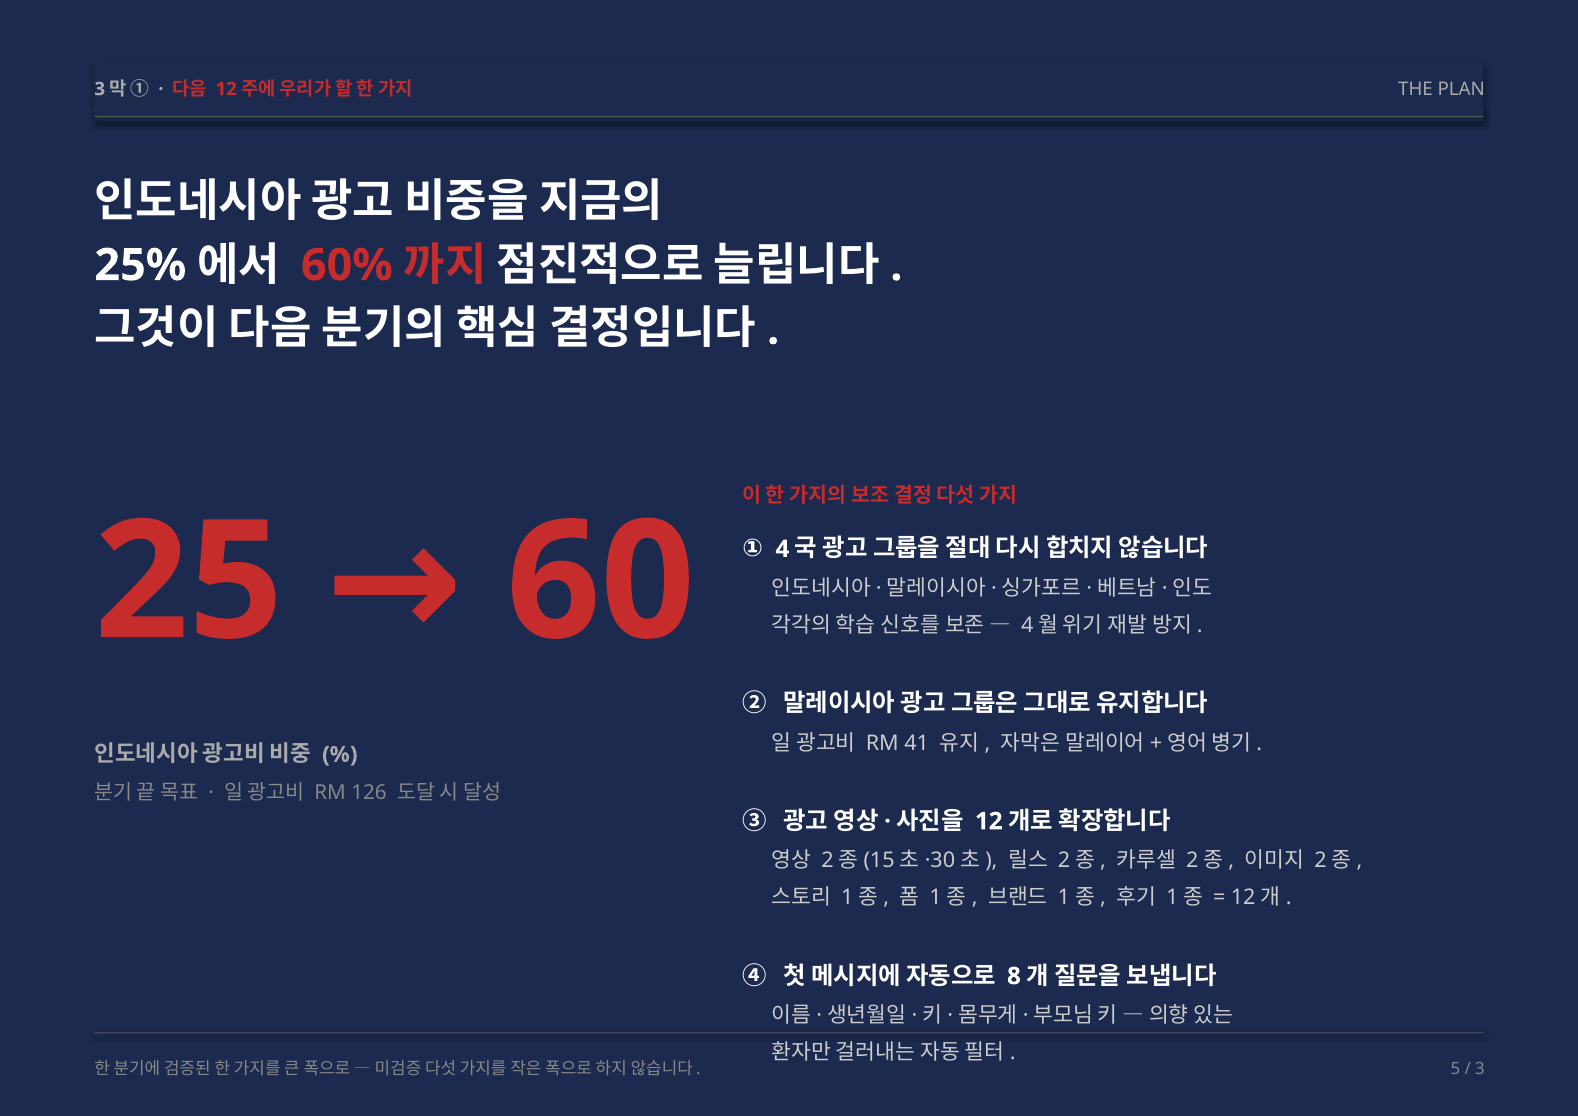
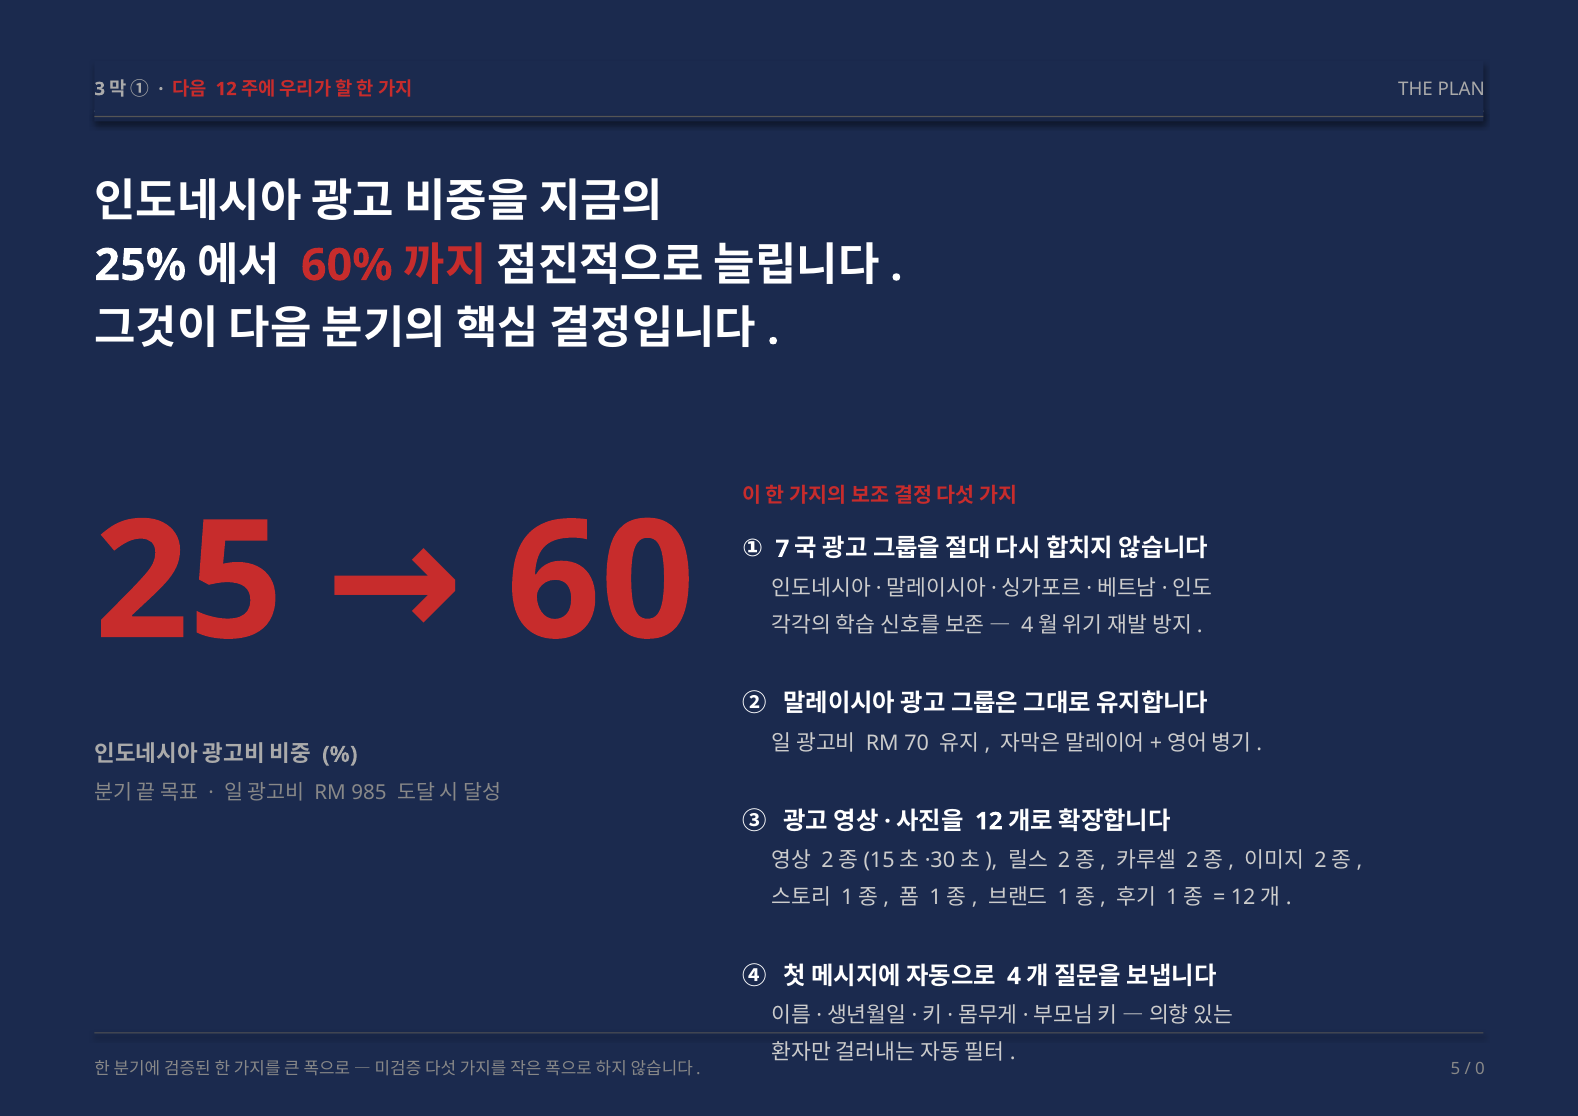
4: 4 -> 7 (782, 549)
41: 41 -> 70 (917, 743)
126: 126 -> 985 (369, 793)
8: 8 -> 4 (1014, 976)
3: 3 -> 0 (1480, 1070)
